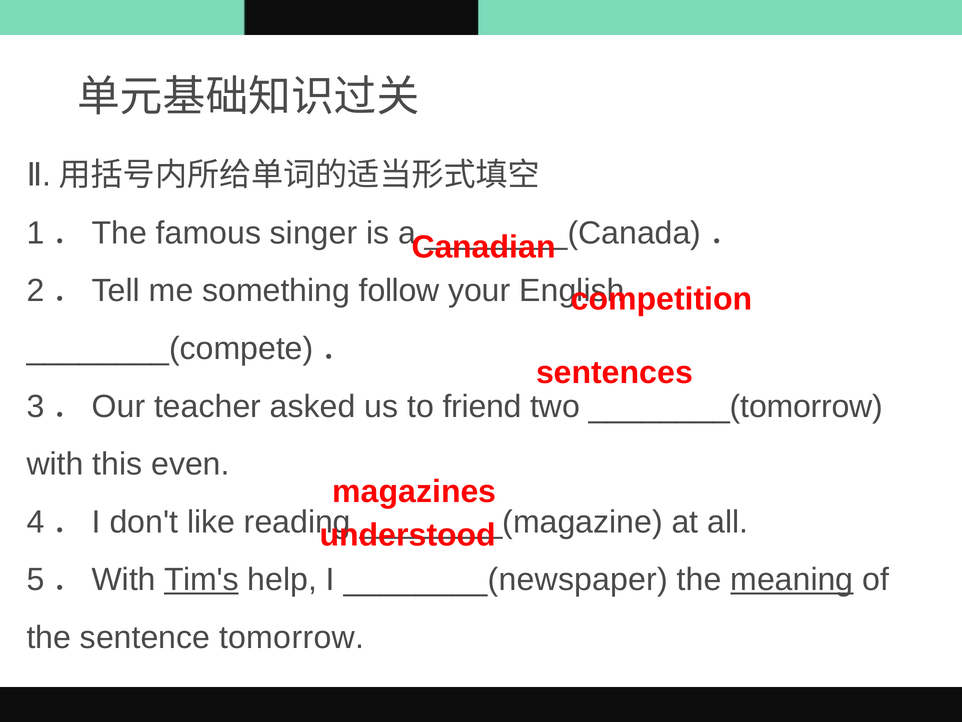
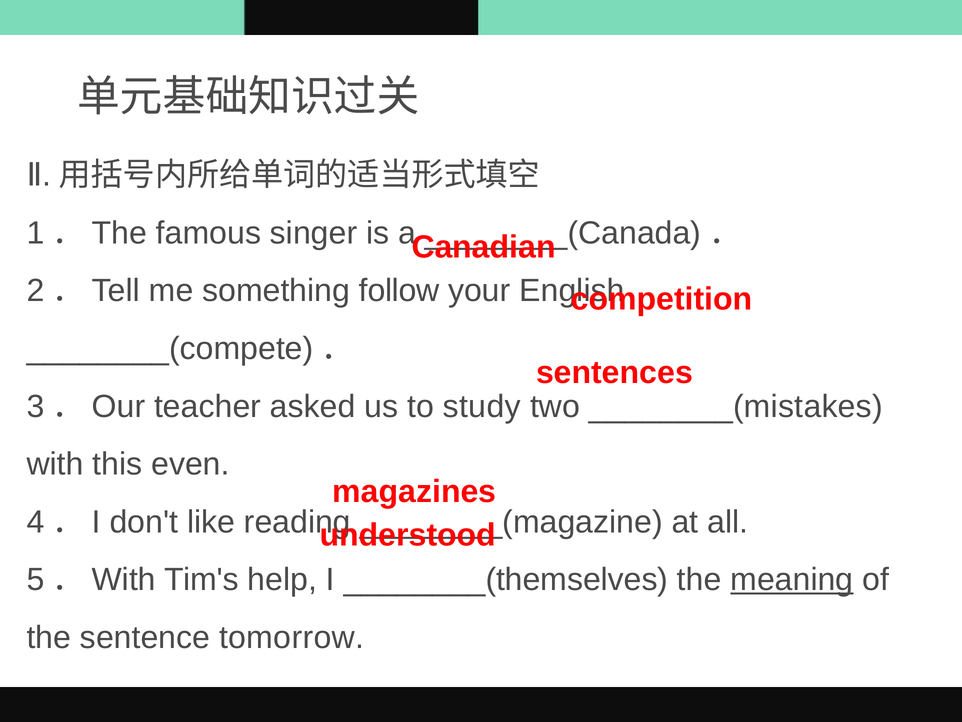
friend: friend -> study (482, 406)
________(tomorrow: ________(tomorrow -> ________(mistakes (736, 406)
Tim's underline: present -> none (201, 579)
________(newspaper: ________(newspaper -> ________(themselves (506, 579)
